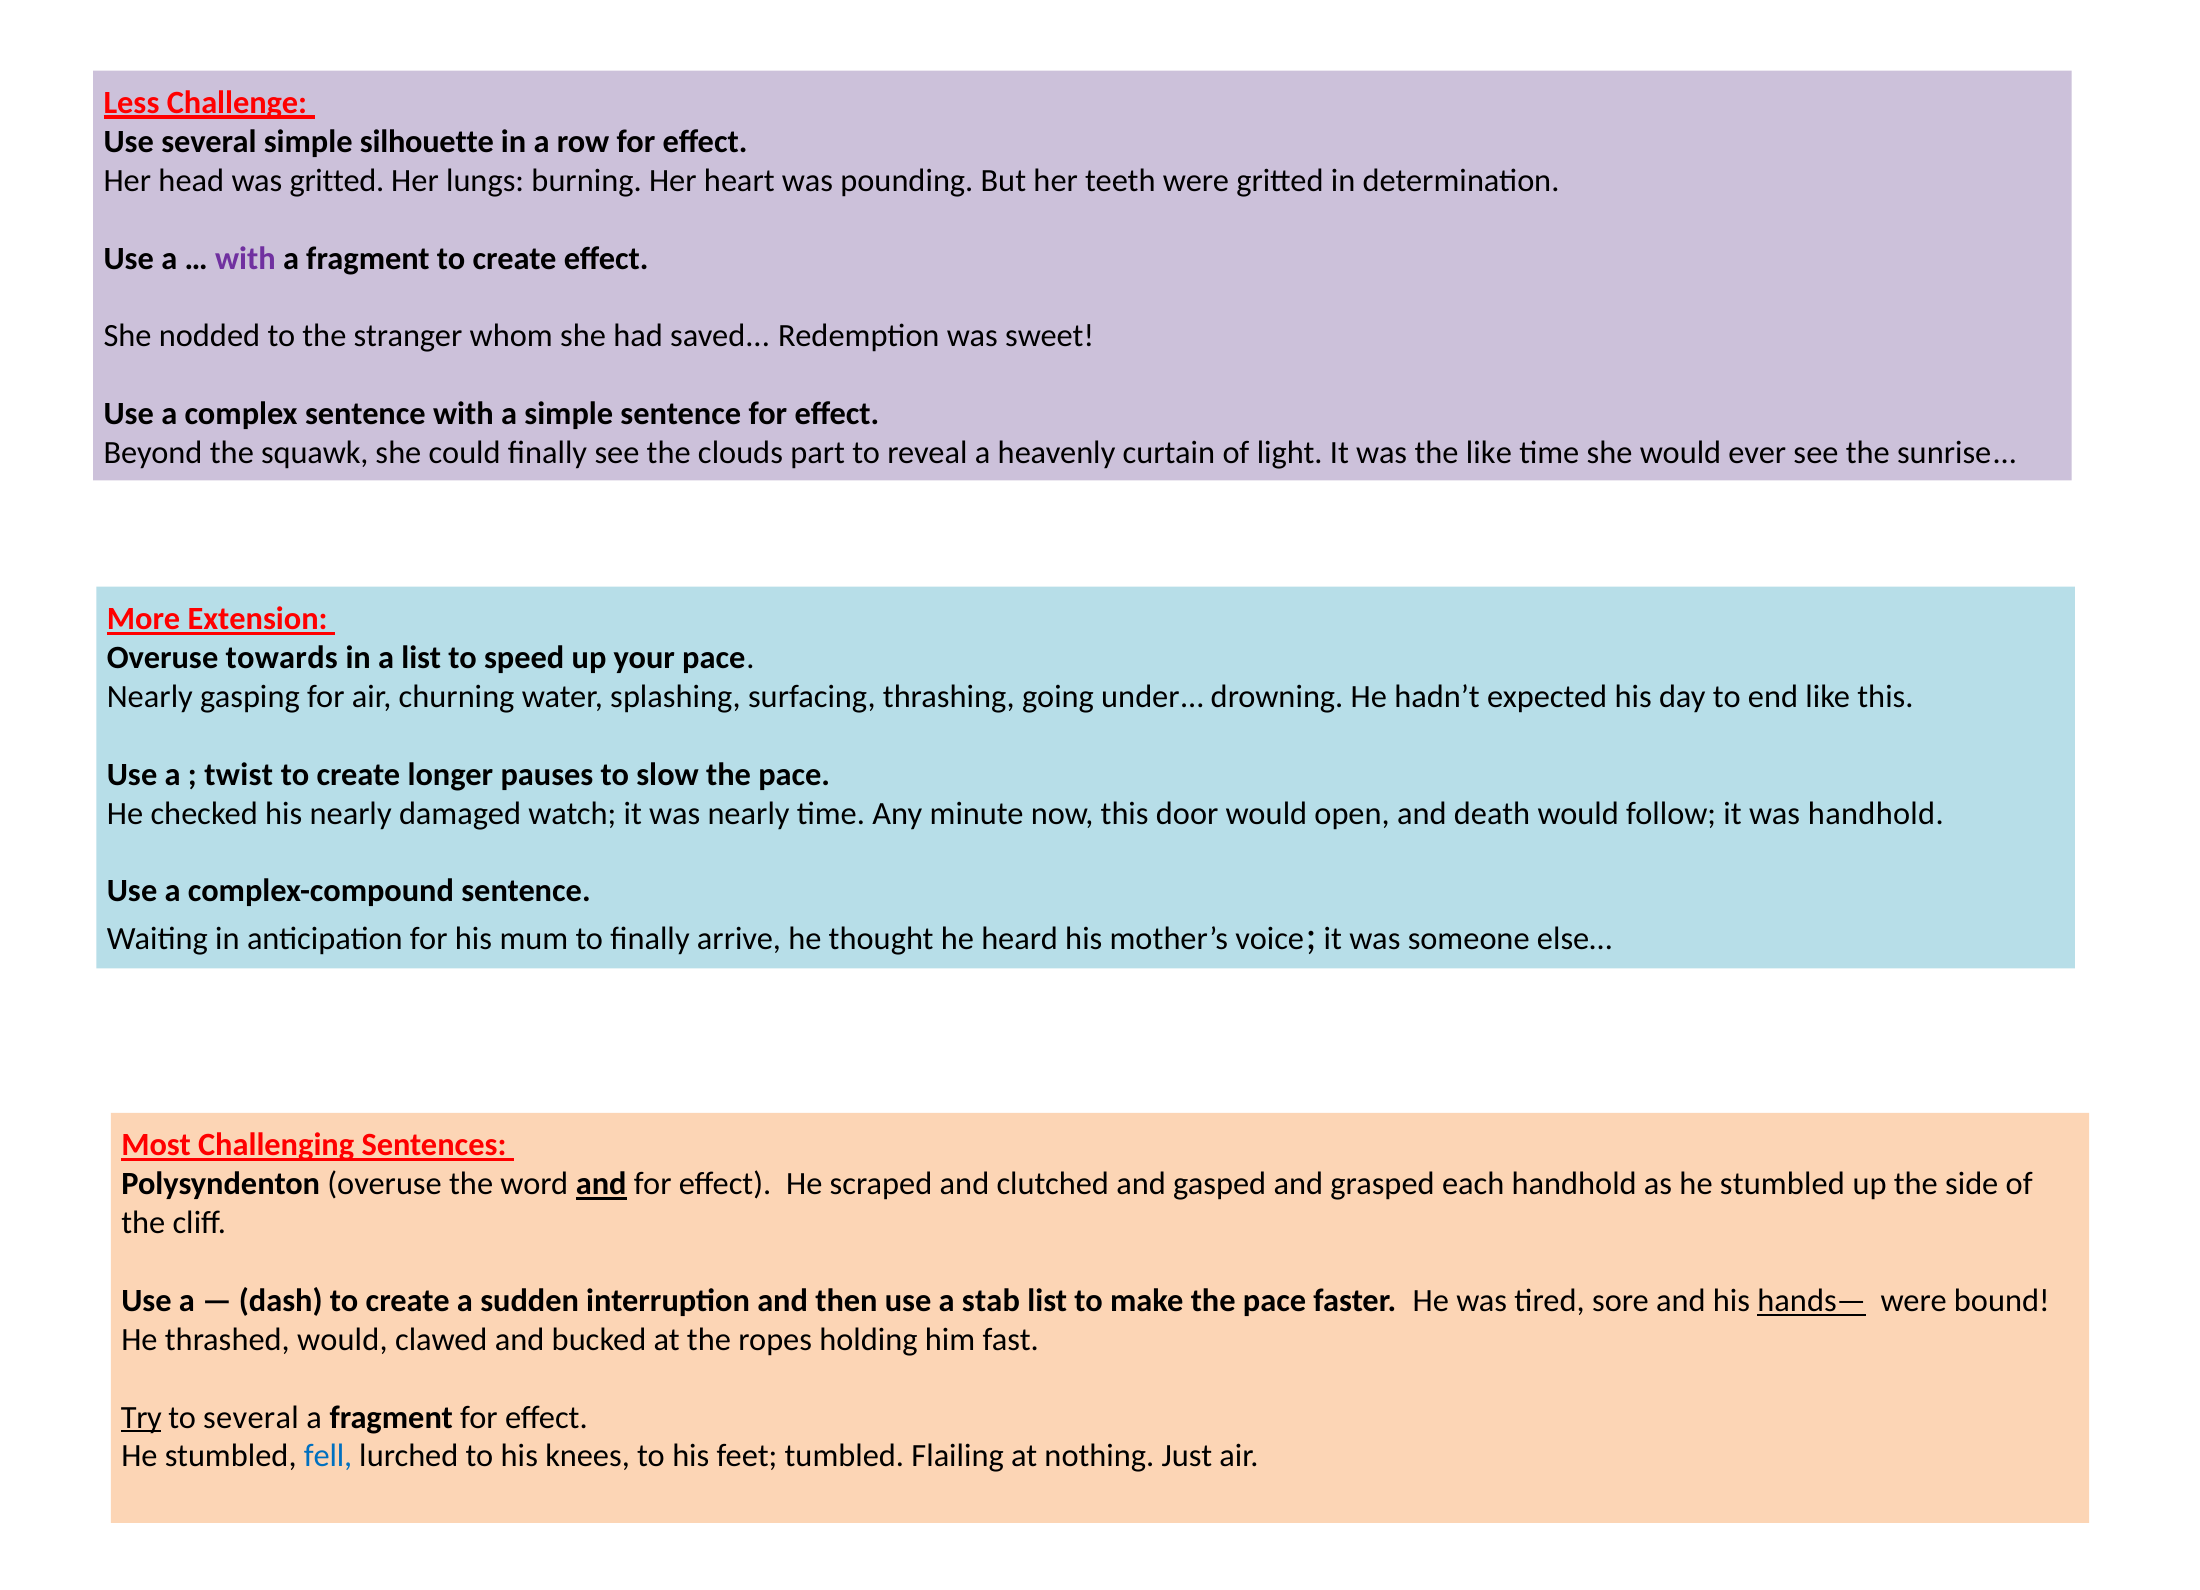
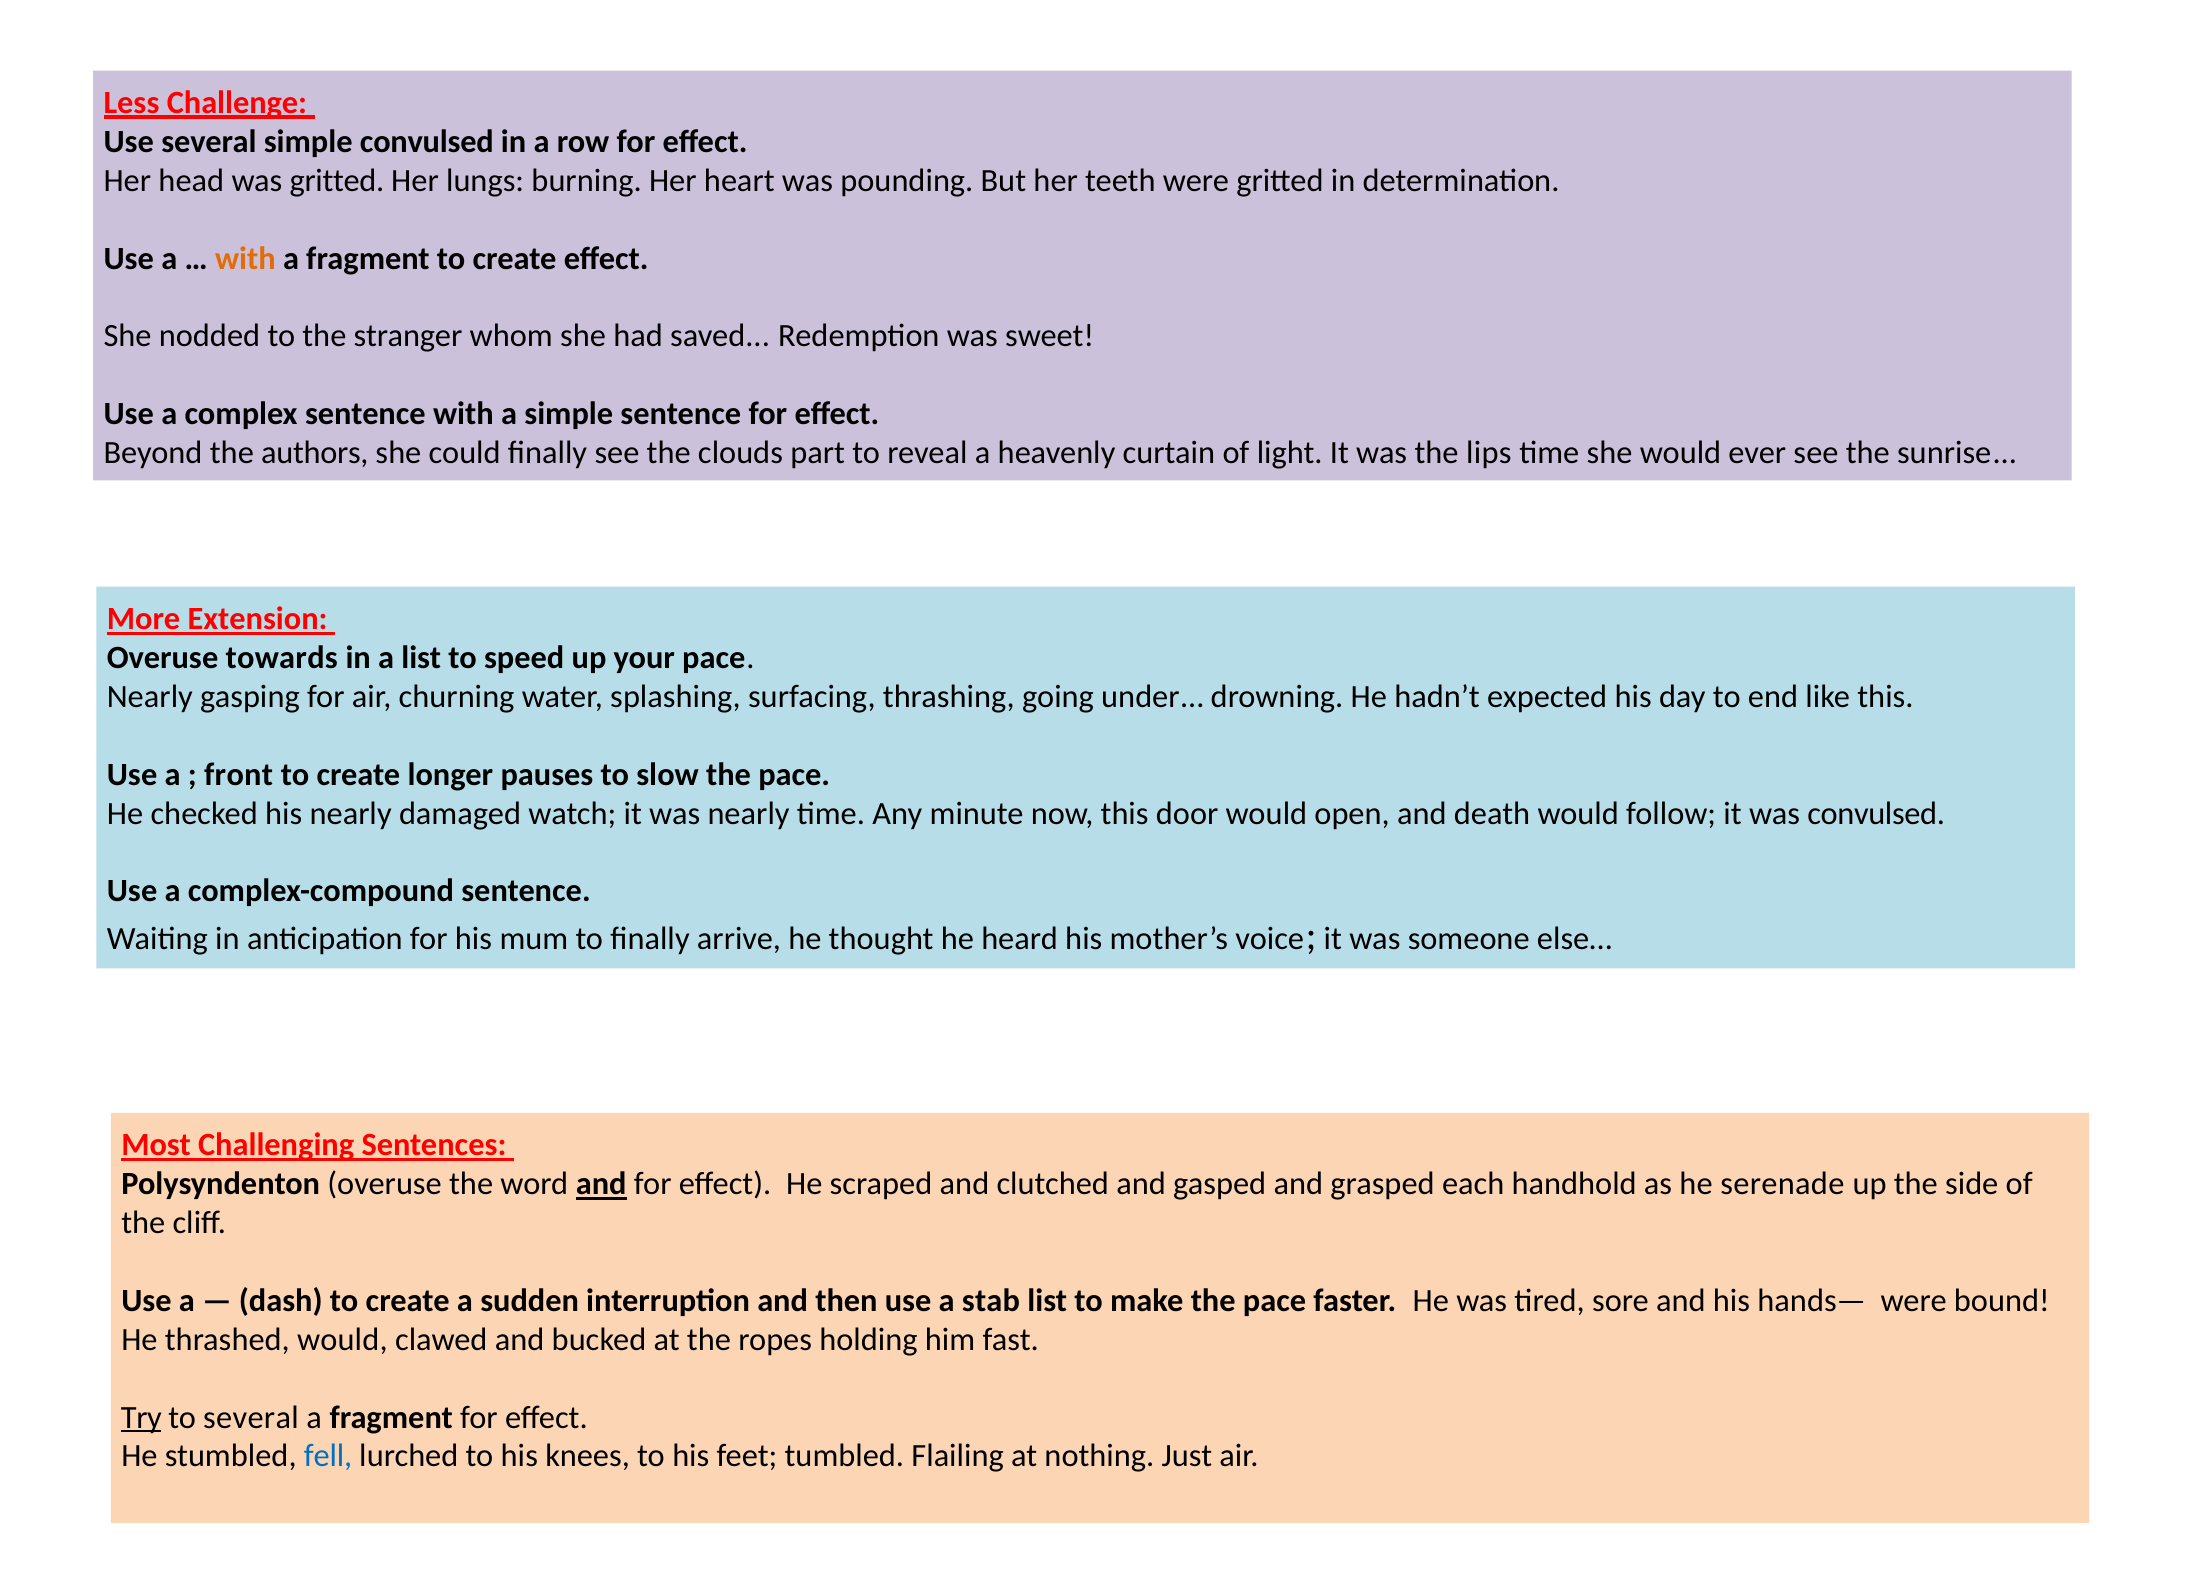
simple silhouette: silhouette -> convulsed (427, 142)
with colour: purple -> orange (245, 258)
squawk: squawk -> authors (315, 453)
the like: like -> lips (1489, 453)
twist: twist -> front (239, 774)
was handhold: handhold -> convulsed (1876, 813)
as he stumbled: stumbled -> serenade (1782, 1184)
hands— underline: present -> none (1812, 1301)
